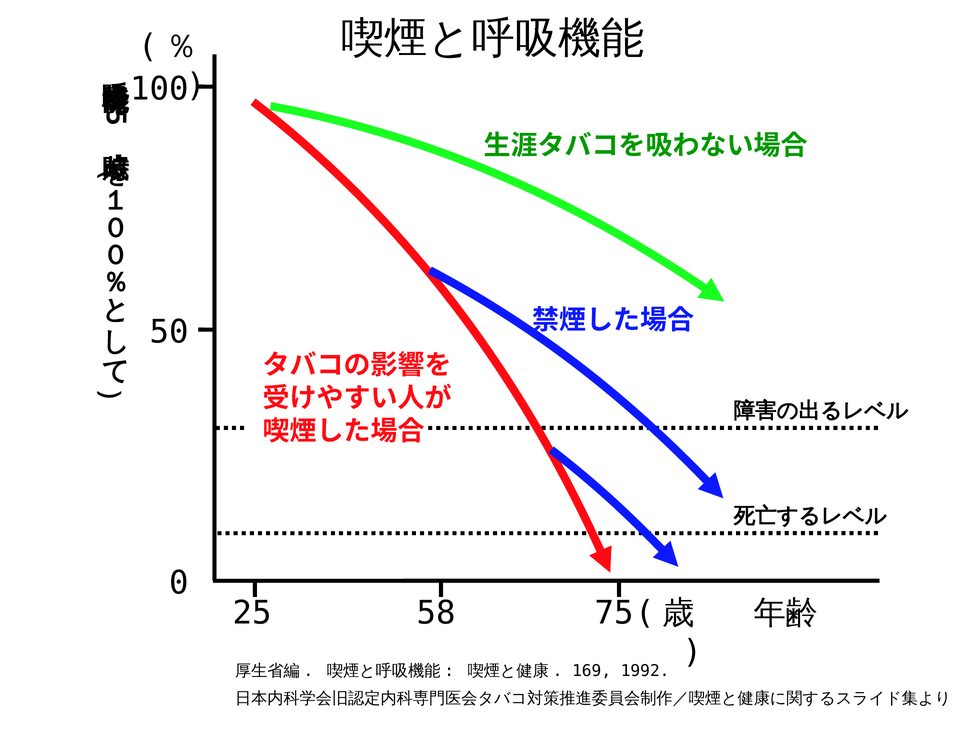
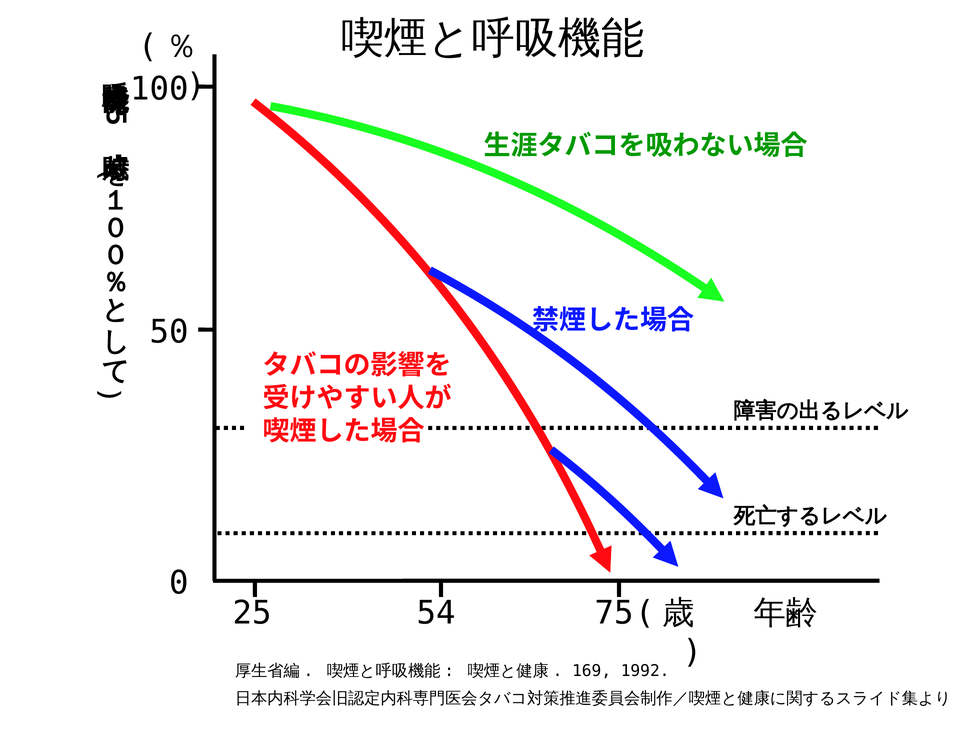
58: 58 -> 54 (436, 612)
